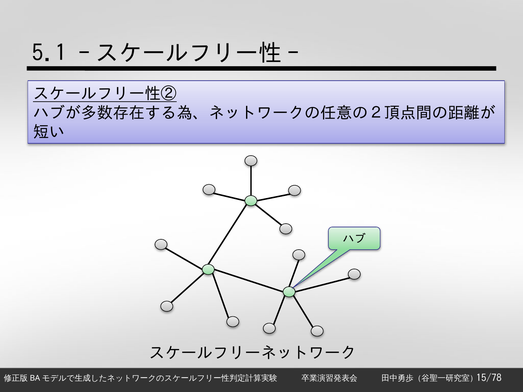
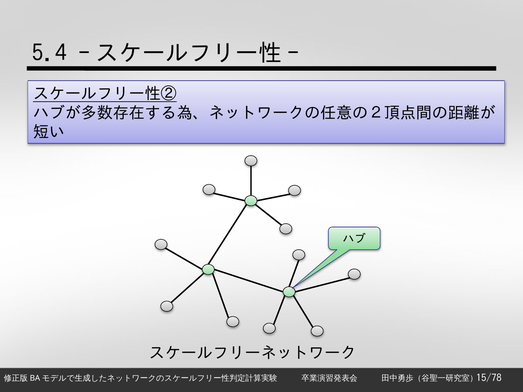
5.1: 5.1 -> 5.4 (49, 54)
